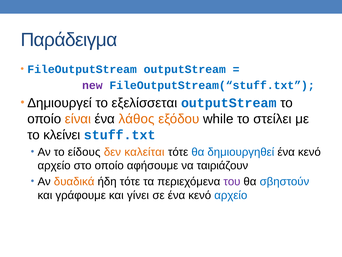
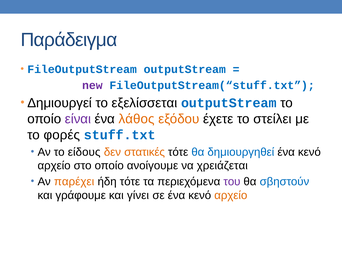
είναι colour: orange -> purple (78, 119)
while: while -> έχετε (218, 119)
κλείνει: κλείνει -> φορές (62, 135)
καλείται: καλείται -> στατικές (145, 152)
αφήσουμε: αφήσουμε -> ανοίγουμε (153, 165)
ταιριάζουν: ταιριάζουν -> χρειάζεται (222, 165)
δυαδικά: δυαδικά -> παρέχει (74, 181)
αρχείο colour: blue -> orange (231, 195)
